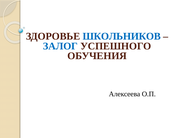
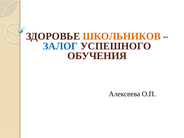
ШКОЛЬНИКОВ colour: blue -> orange (122, 36)
